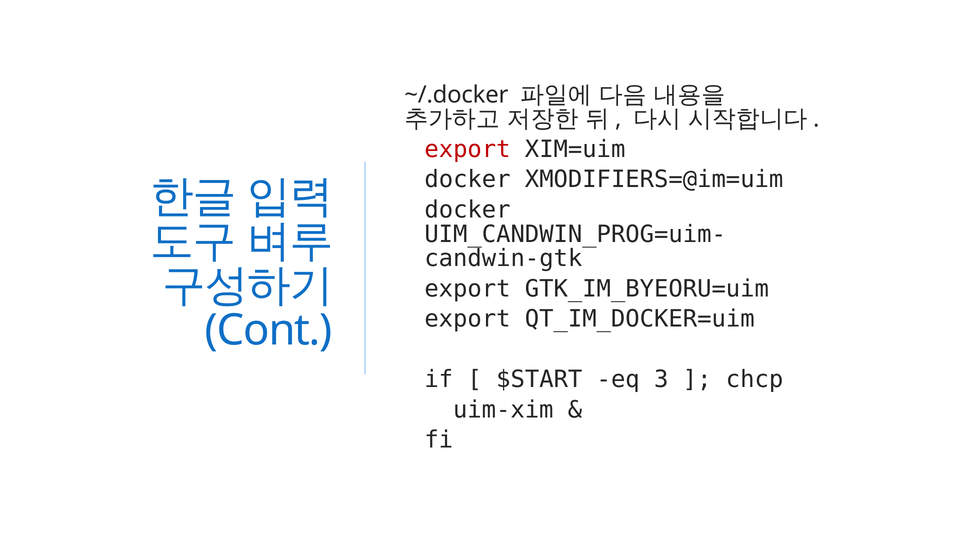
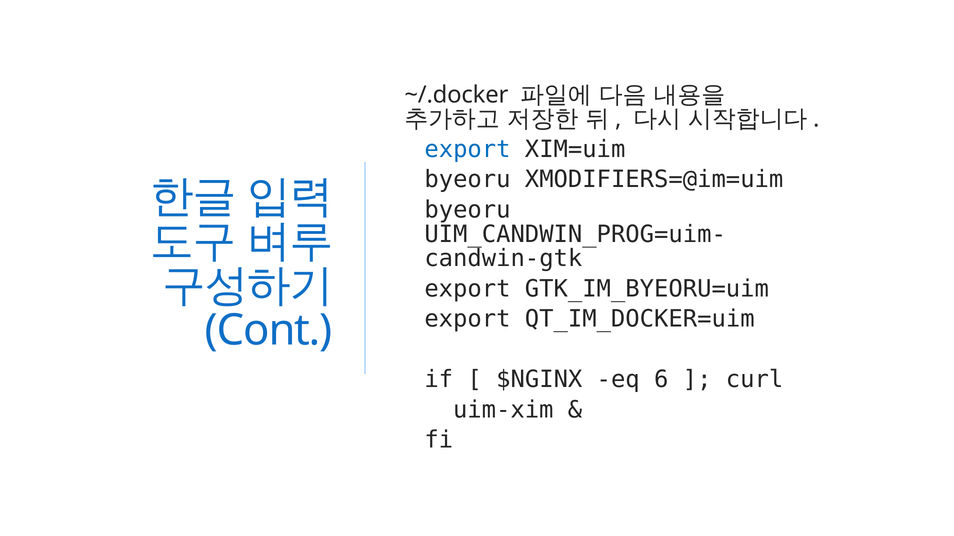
export colour: red -> blue (467, 149)
docker: docker -> byeoru (467, 180)
docker: docker -> byeoru (467, 210)
$START: $START -> $NGINX (539, 380)
3: 3 -> 6 (661, 380)
chcp: chcp -> curl (755, 380)
